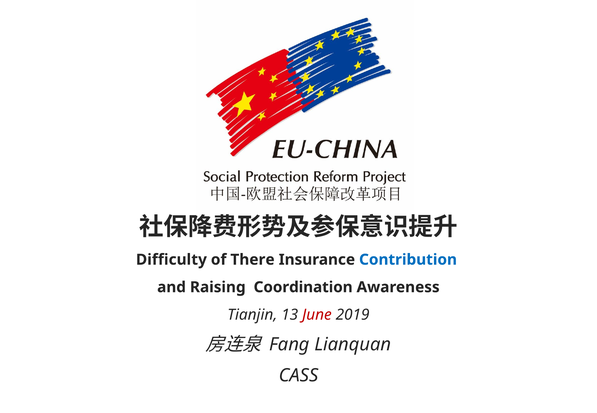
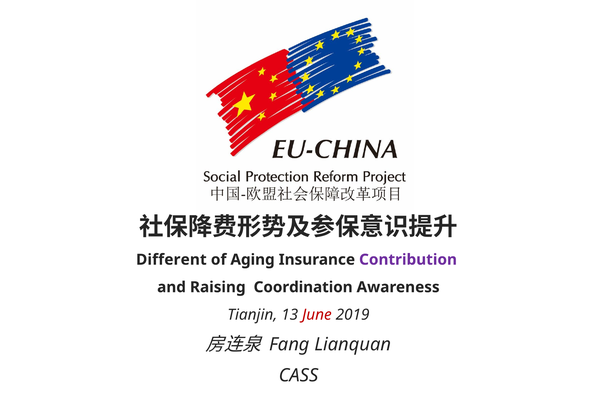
Difficulty: Difficulty -> Different (171, 260)
There: There -> Aging (253, 260)
Contribution colour: blue -> purple (408, 260)
